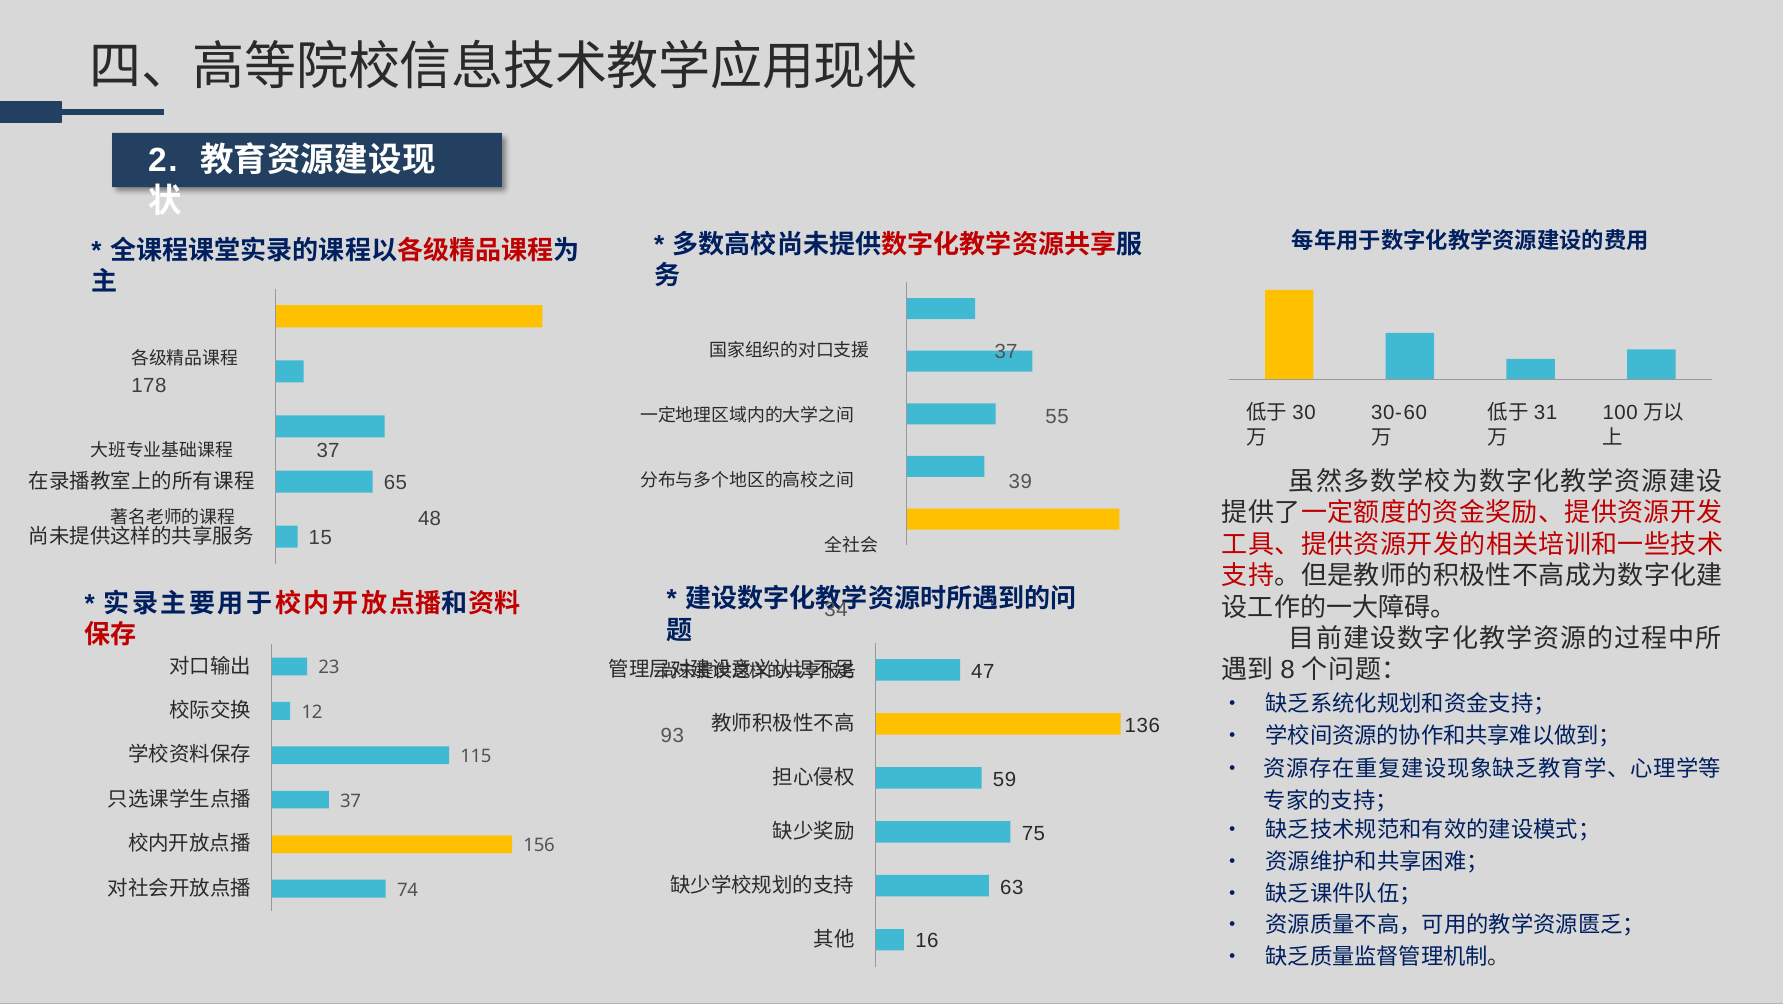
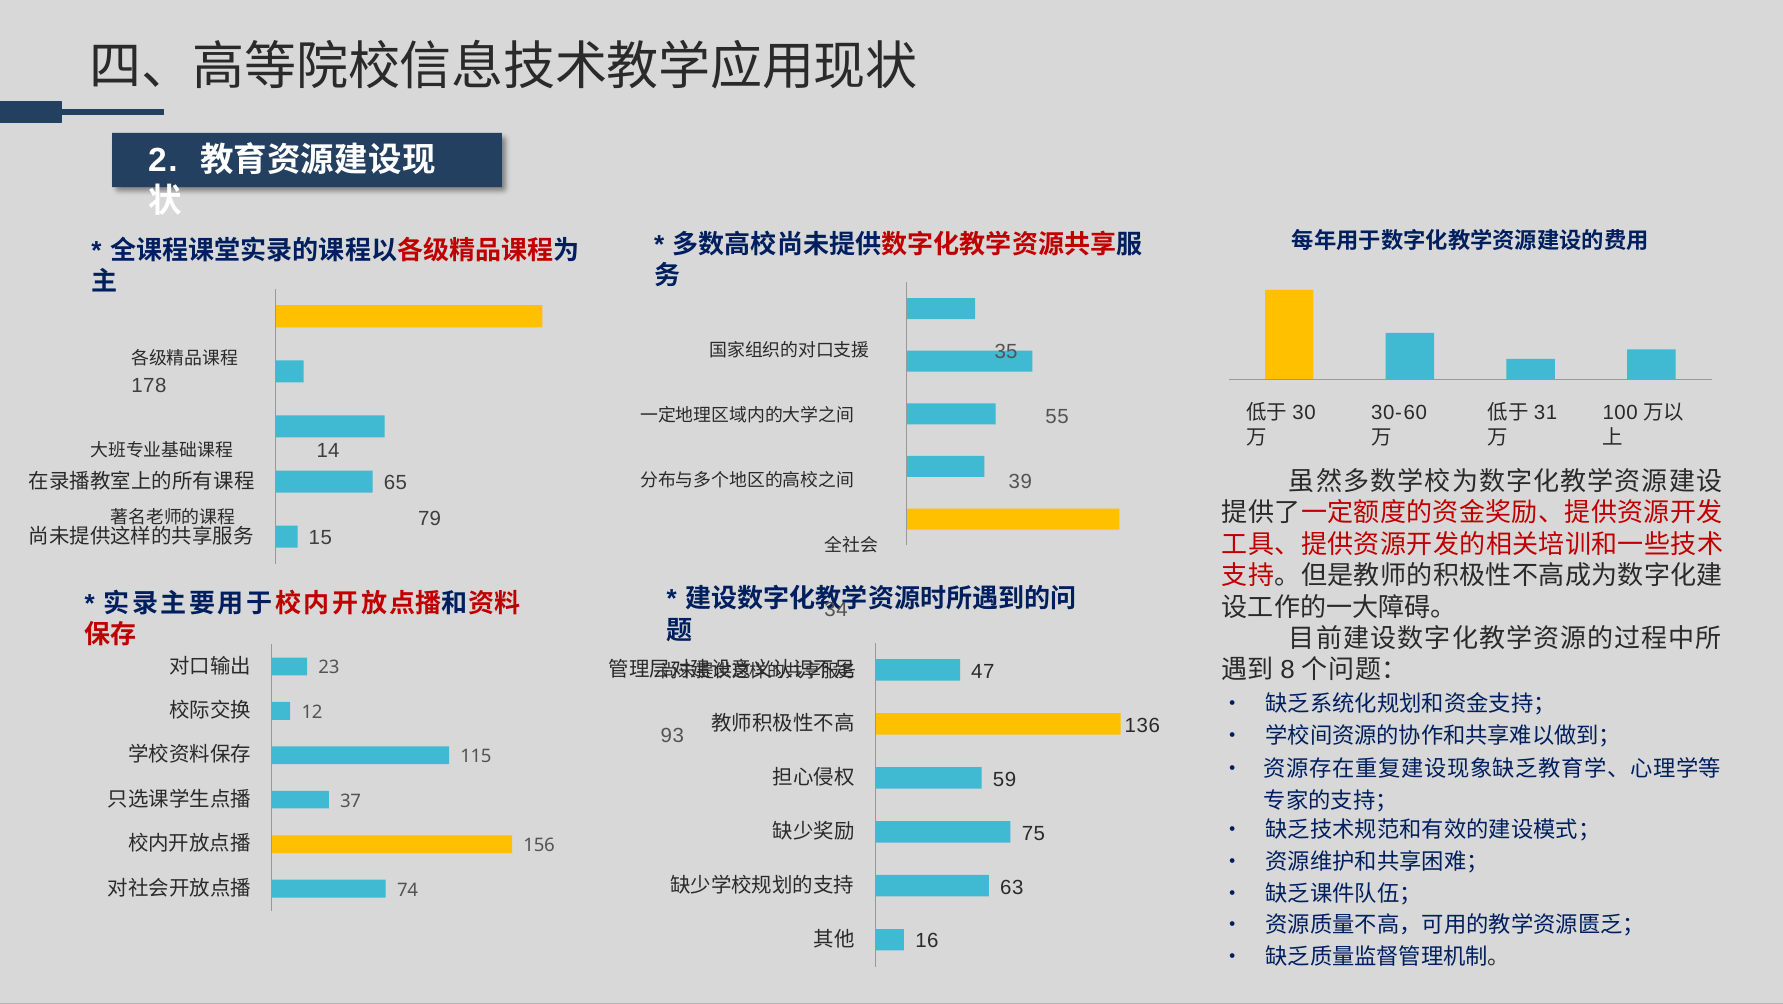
37: 37 -> 35 (1006, 352)
37: 37 -> 14 (328, 451)
48: 48 -> 79 (430, 518)
